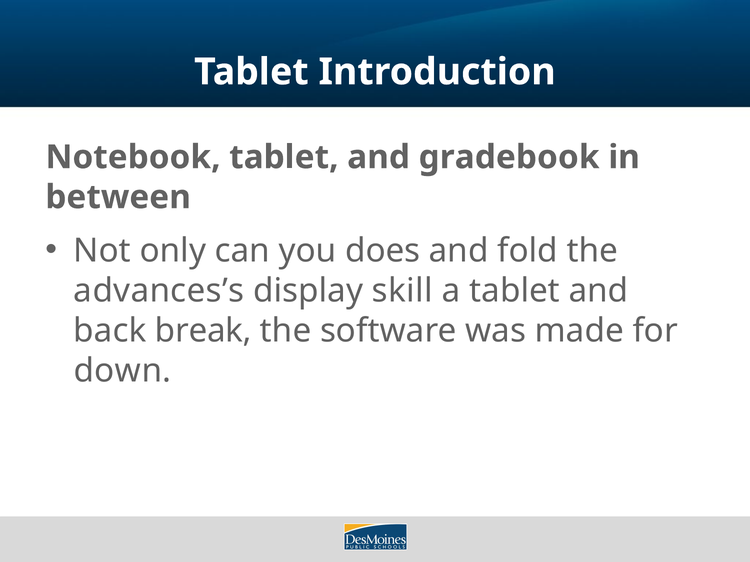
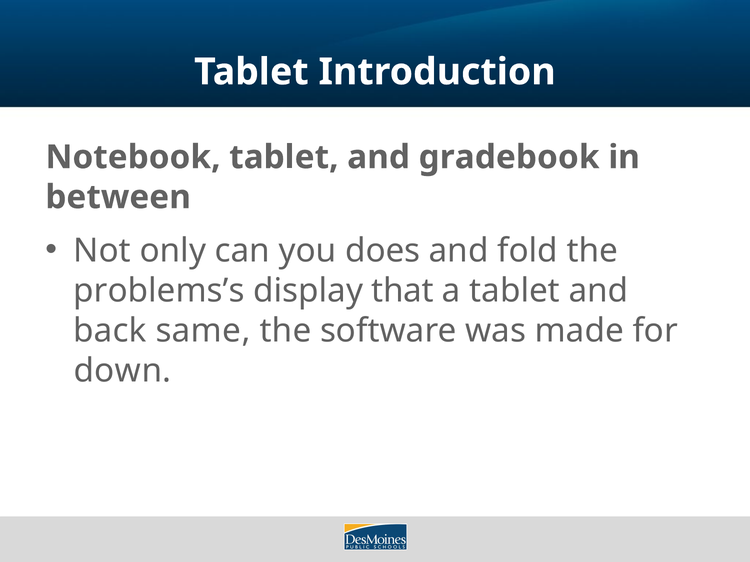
advances’s: advances’s -> problems’s (159, 291)
skill: skill -> that (403, 291)
break: break -> same (203, 331)
